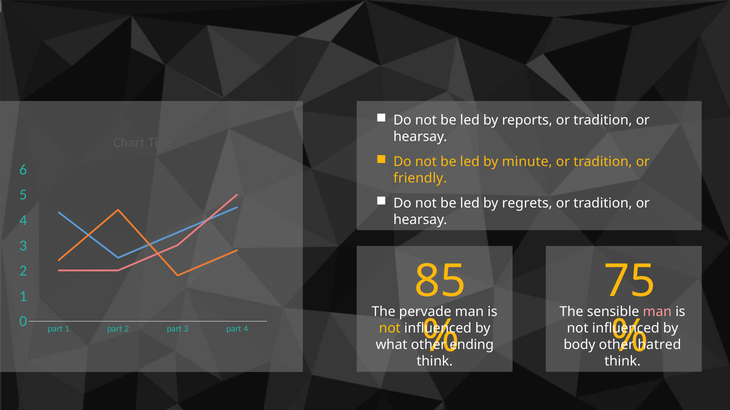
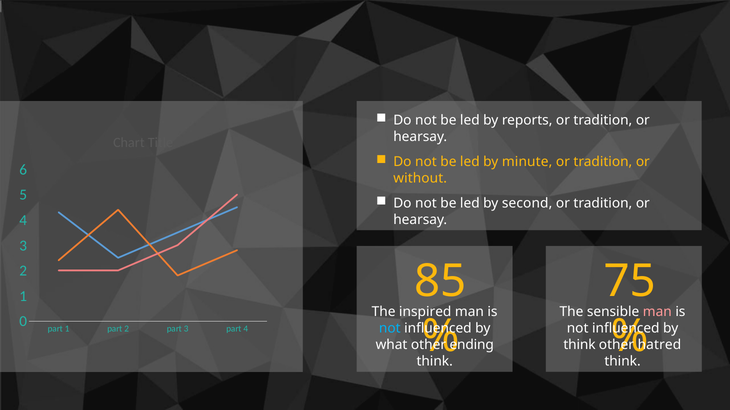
friendly: friendly -> without (420, 179)
regrets: regrets -> second (527, 204)
pervade: pervade -> inspired (425, 312)
not colour: yellow -> light blue (390, 329)
body: body -> think (579, 345)
